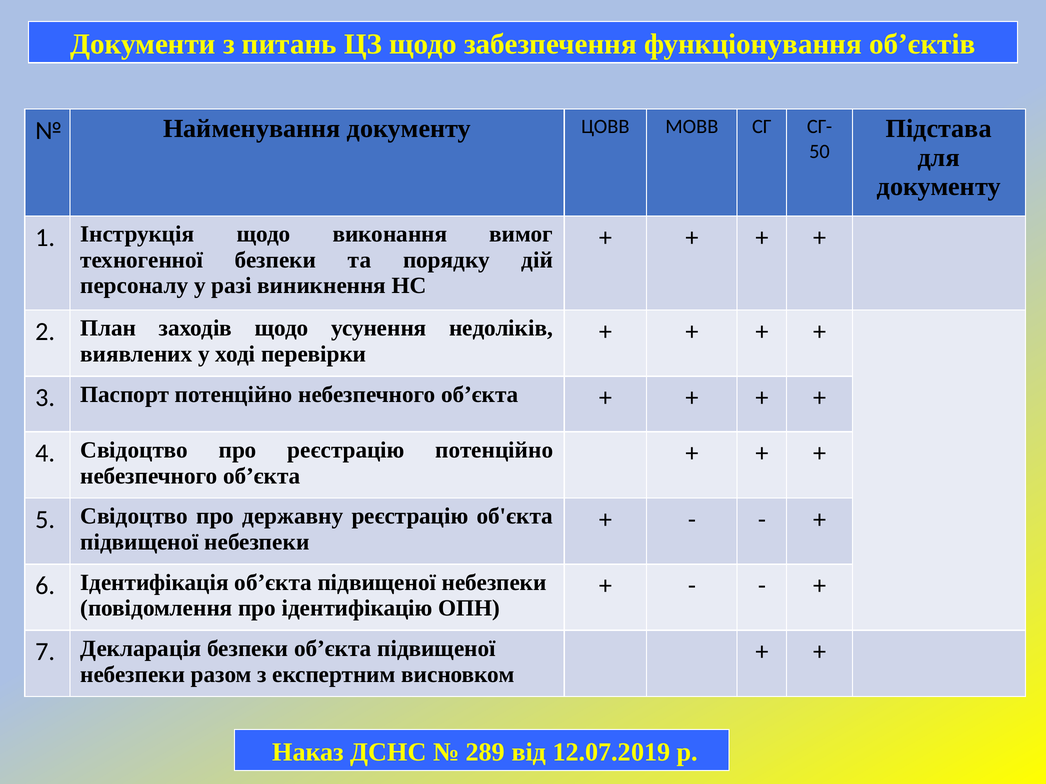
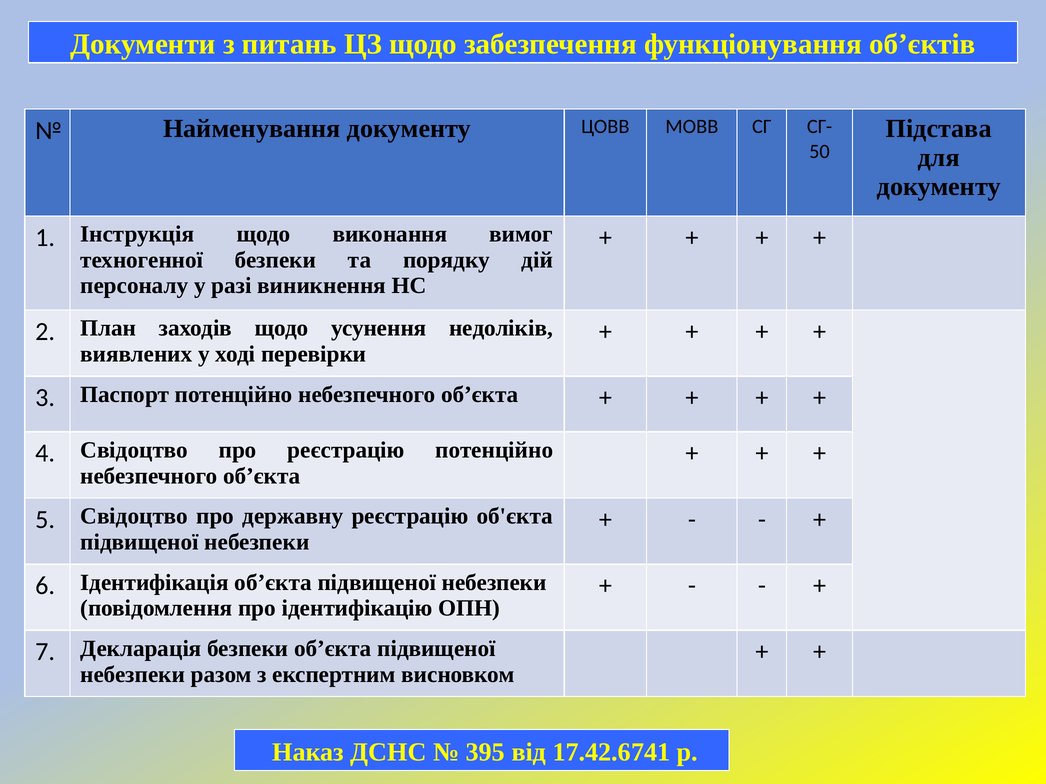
289: 289 -> 395 (485, 752)
12.07.2019: 12.07.2019 -> 17.42.6741 (611, 752)
